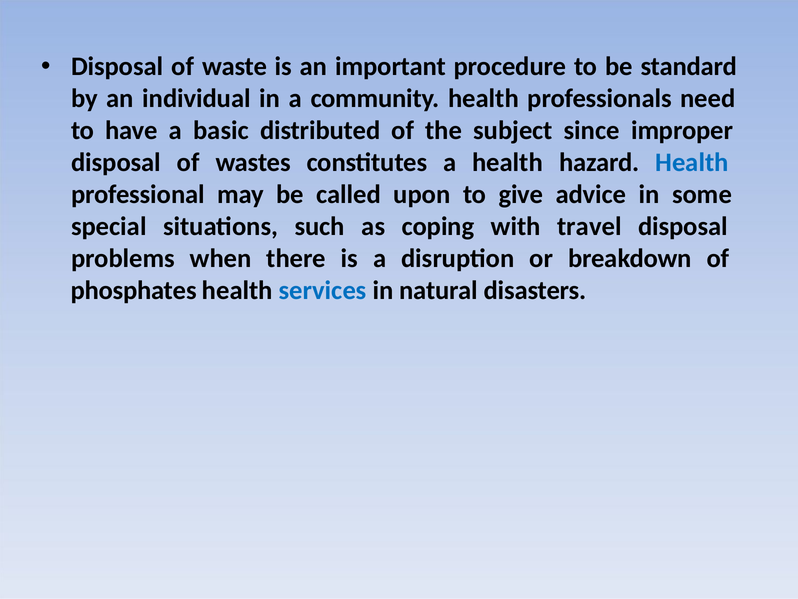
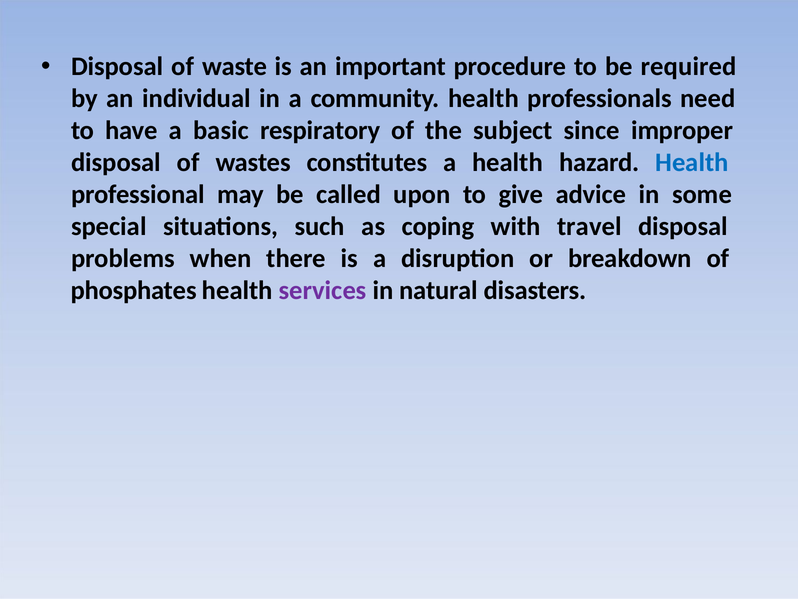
standard: standard -> required (689, 67)
distributed: distributed -> respiratory (320, 130)
services colour: blue -> purple (323, 290)
